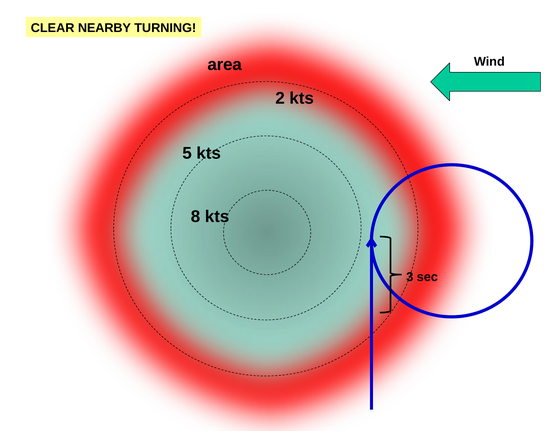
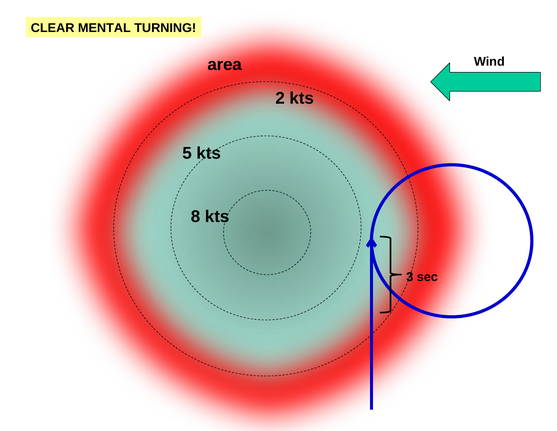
NEARBY: NEARBY -> MENTAL (104, 28)
